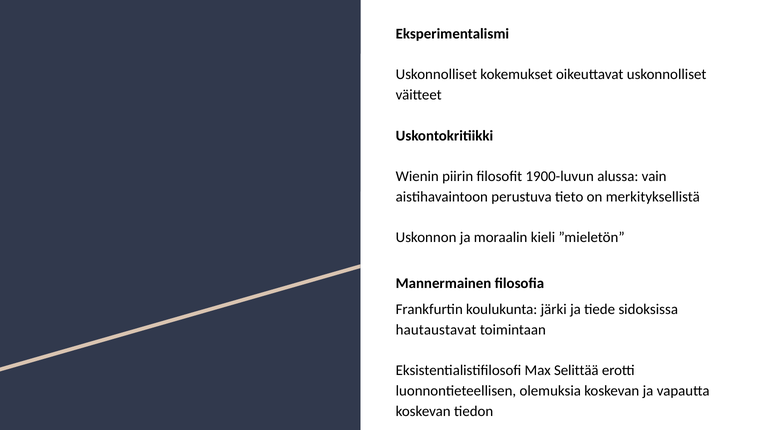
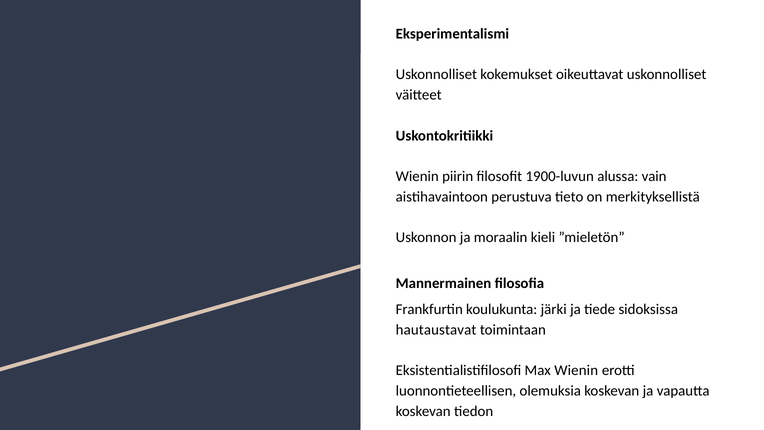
Max Selittää: Selittää -> Wienin (576, 370)
